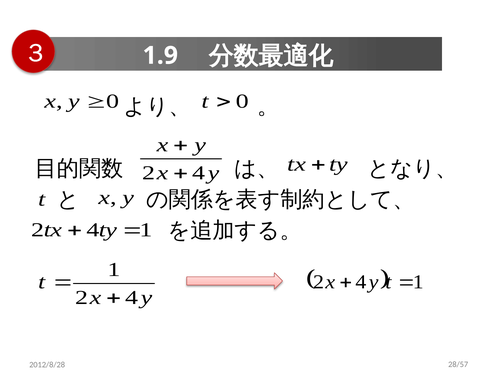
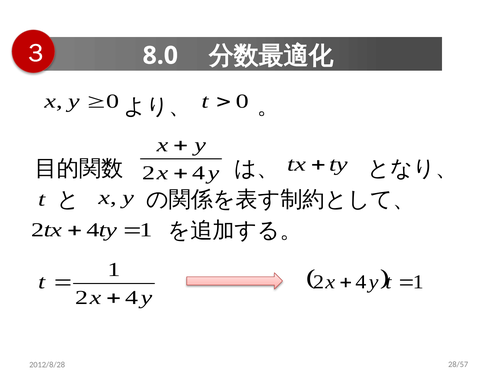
1.9: 1.9 -> 8.0 (160, 55)
